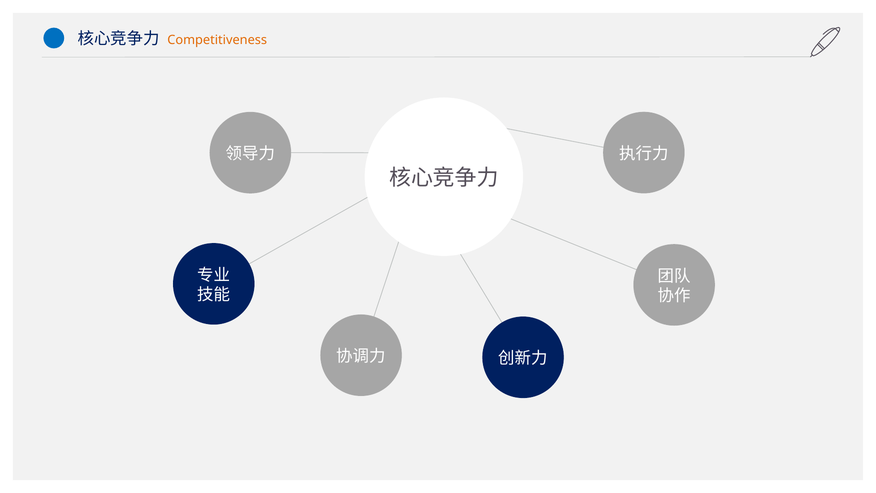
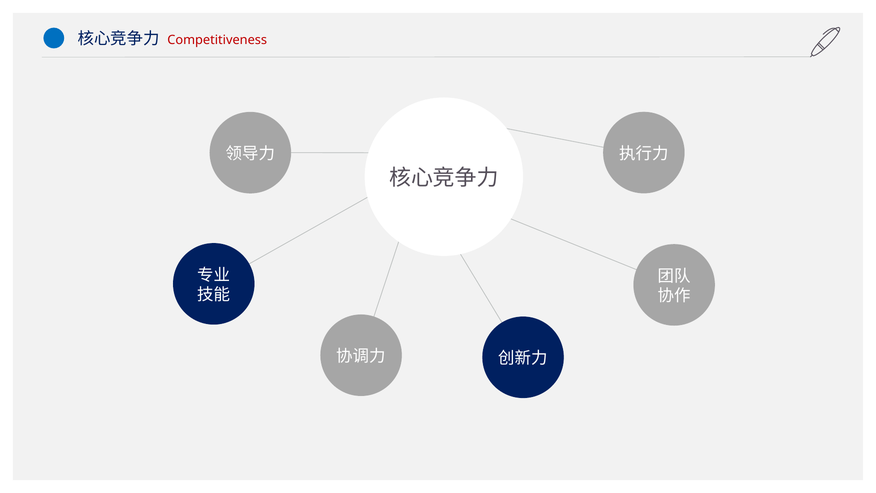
Competitiveness colour: orange -> red (217, 40)
